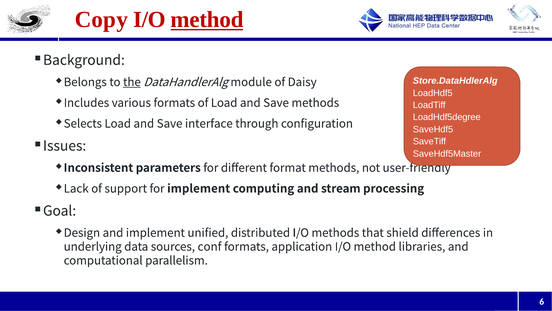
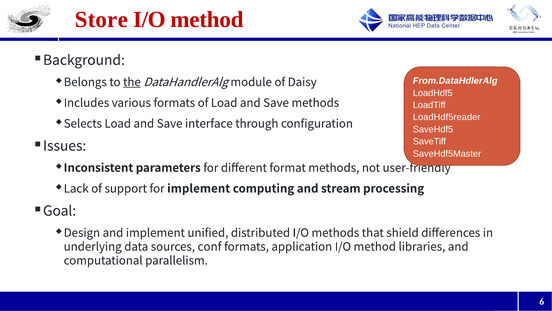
Copy: Copy -> Store (101, 20)
method underline: present -> none (207, 20)
Store.DataHdlerAlg: Store.DataHdlerAlg -> From.DataHdlerAlg (455, 81)
LoadHdf5degree: LoadHdf5degree -> LoadHdf5reader (447, 117)
